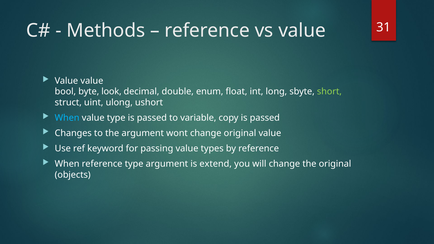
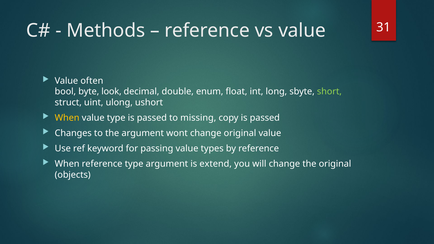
Value value: value -> often (92, 81)
When colour: light blue -> yellow (67, 118)
variable: variable -> missing (198, 118)
